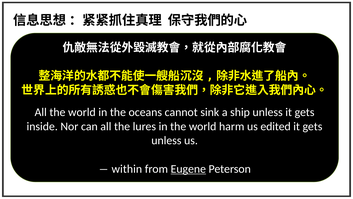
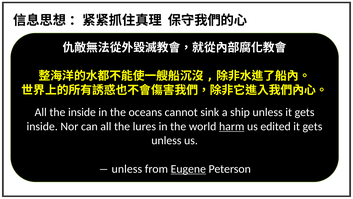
All the world: world -> inside (82, 112)
harm underline: none -> present (232, 126)
within: within -> unless (127, 169)
